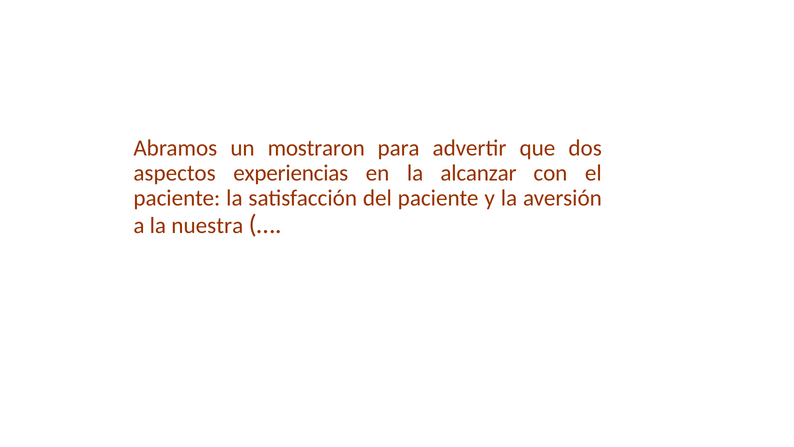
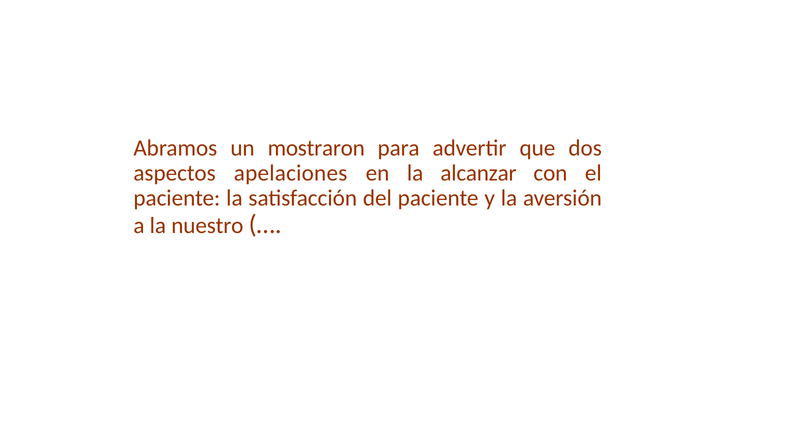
experiencias: experiencias -> apelaciones (291, 173)
nuestra: nuestra -> nuestro (207, 226)
